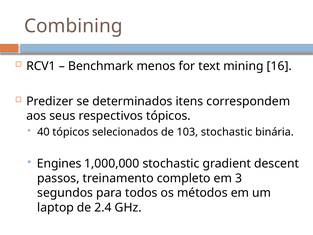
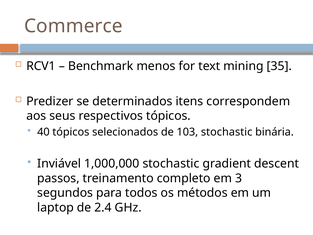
Combining: Combining -> Commerce (73, 26)
16: 16 -> 35 (279, 66)
Engines: Engines -> Inviável (59, 164)
